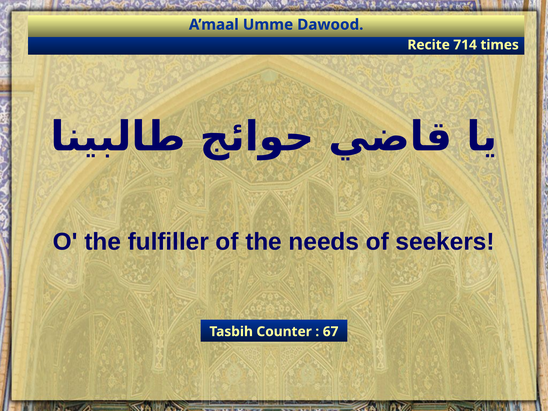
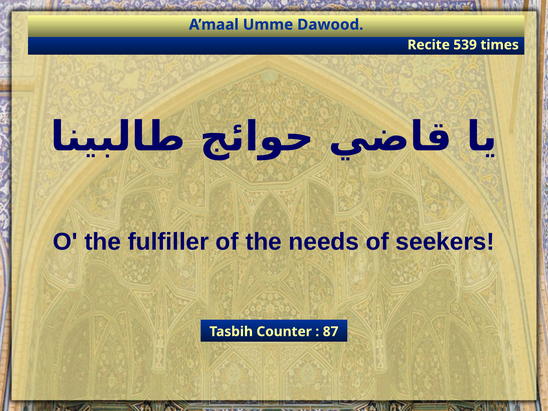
714: 714 -> 539 (465, 45)
67: 67 -> 87 (331, 332)
